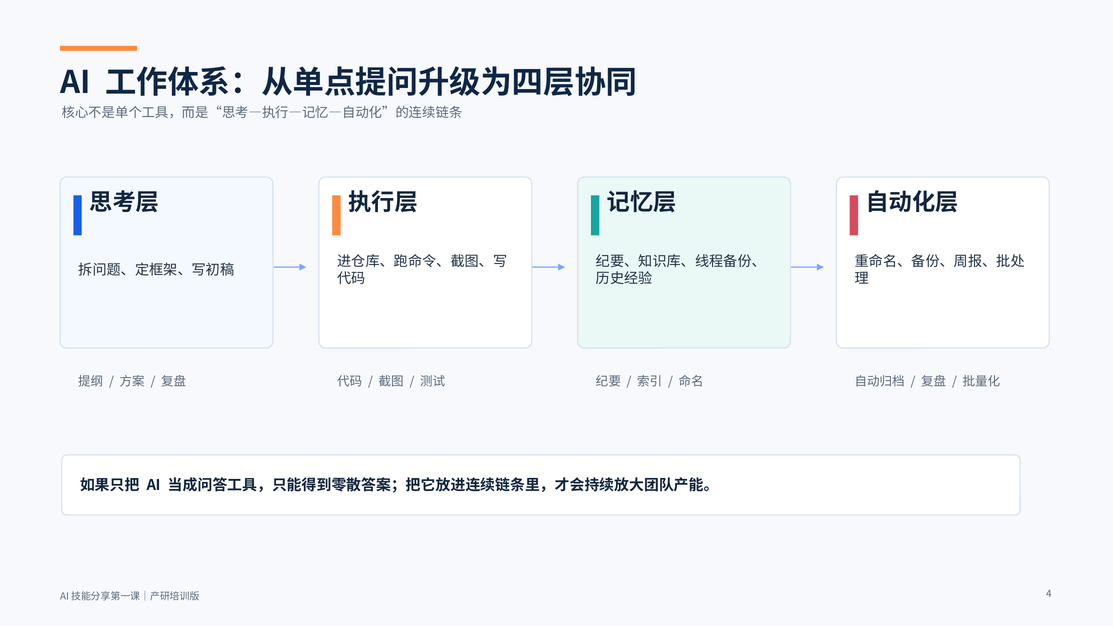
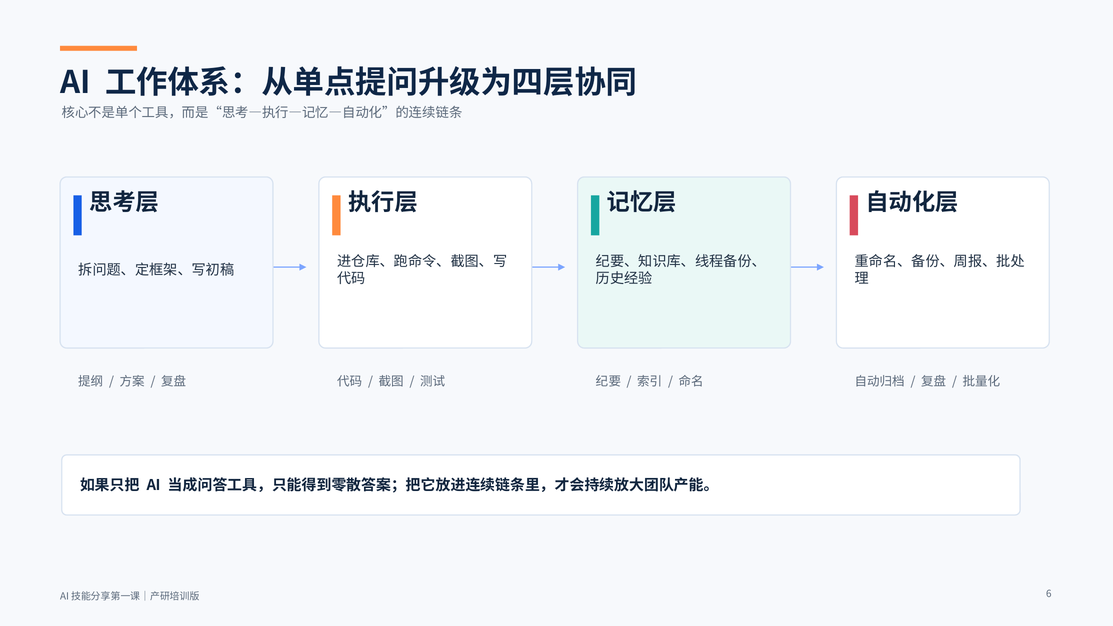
4: 4 -> 6 (1049, 594)
